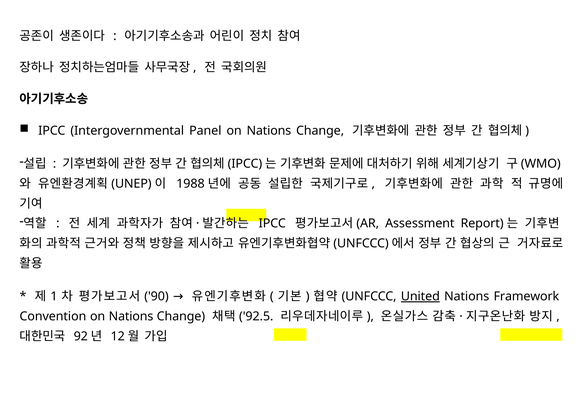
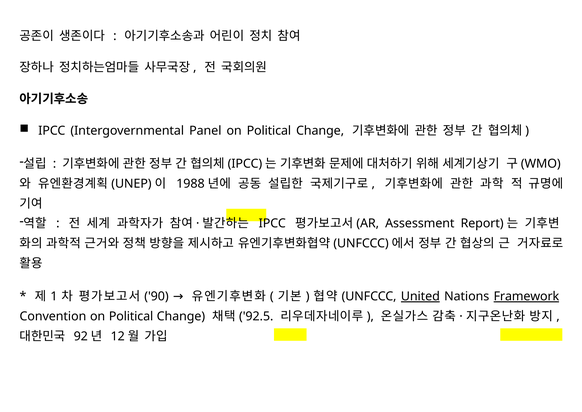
Panel on Nations: Nations -> Political (269, 131)
Framework underline: none -> present (526, 296)
Convention on Nations: Nations -> Political (131, 316)
